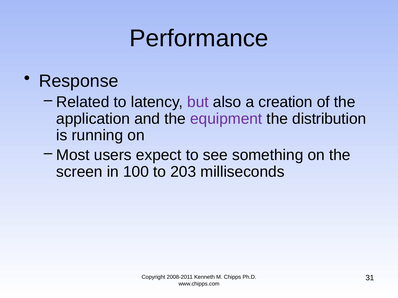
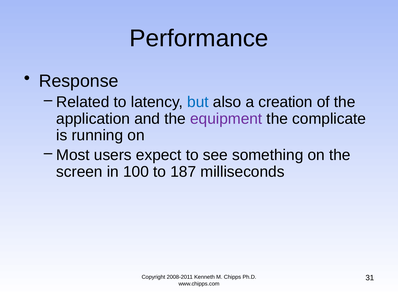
but colour: purple -> blue (198, 102)
distribution: distribution -> complicate (329, 119)
203: 203 -> 187 (183, 172)
